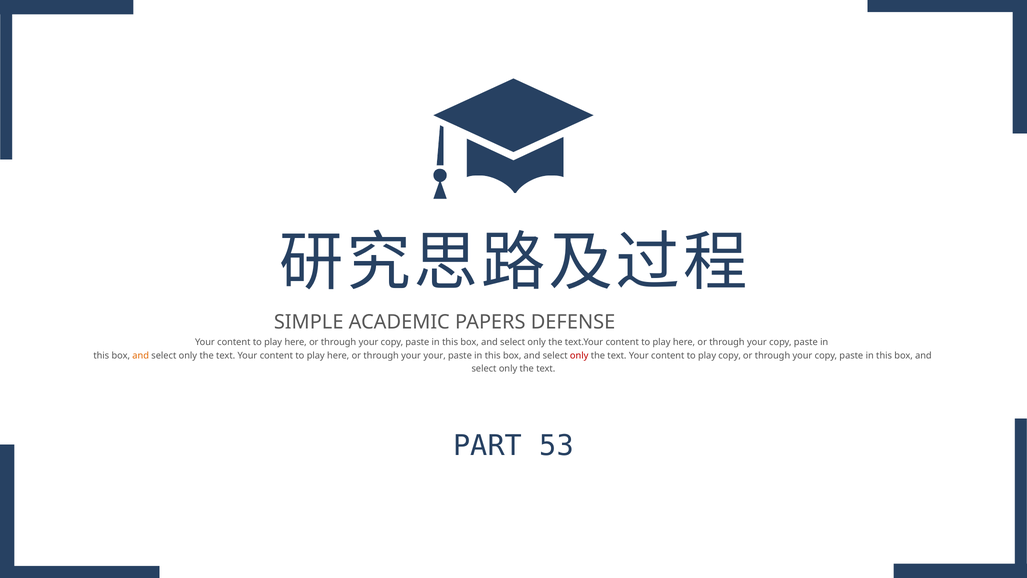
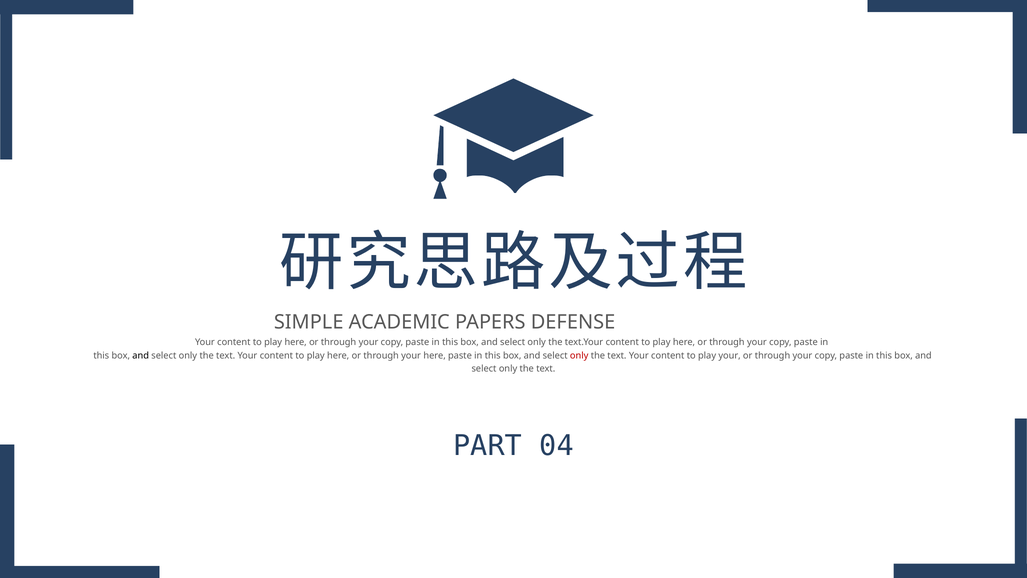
and colour: orange -> black (141, 355)
your your: your -> here (435, 355)
play copy: copy -> your (730, 355)
53: 53 -> 04 (557, 446)
